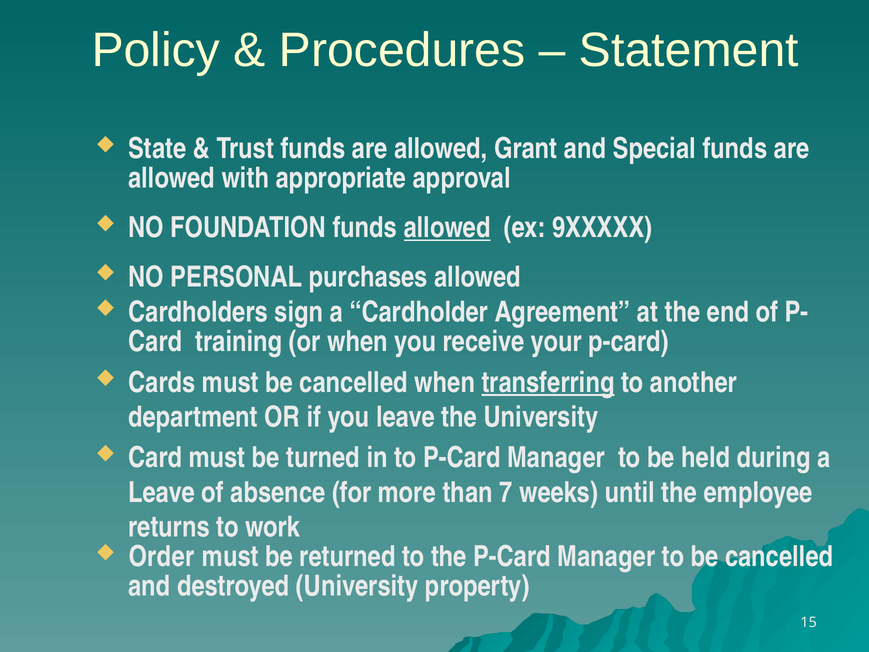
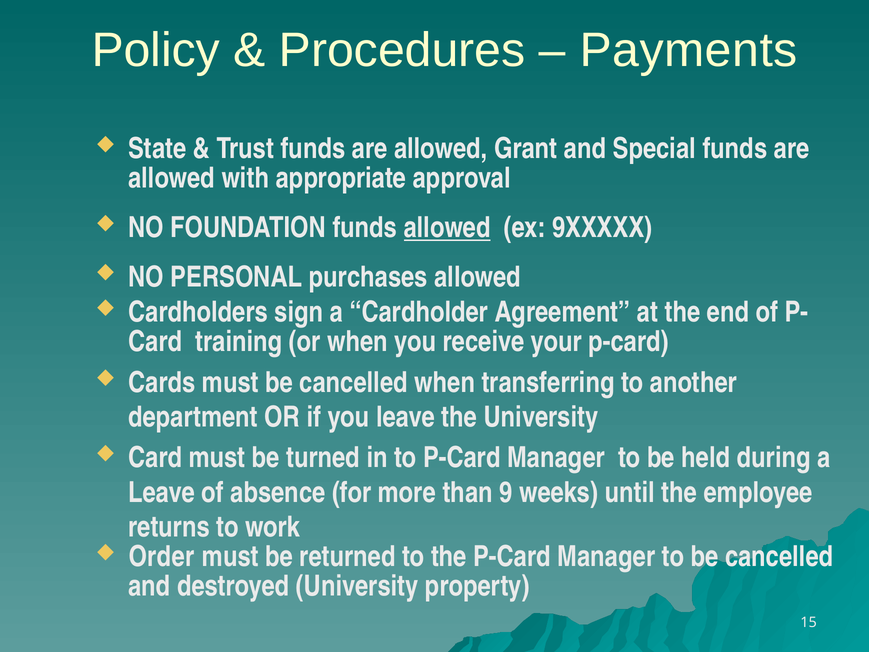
Statement: Statement -> Payments (689, 50)
transferring underline: present -> none (548, 382)
7: 7 -> 9 (506, 492)
